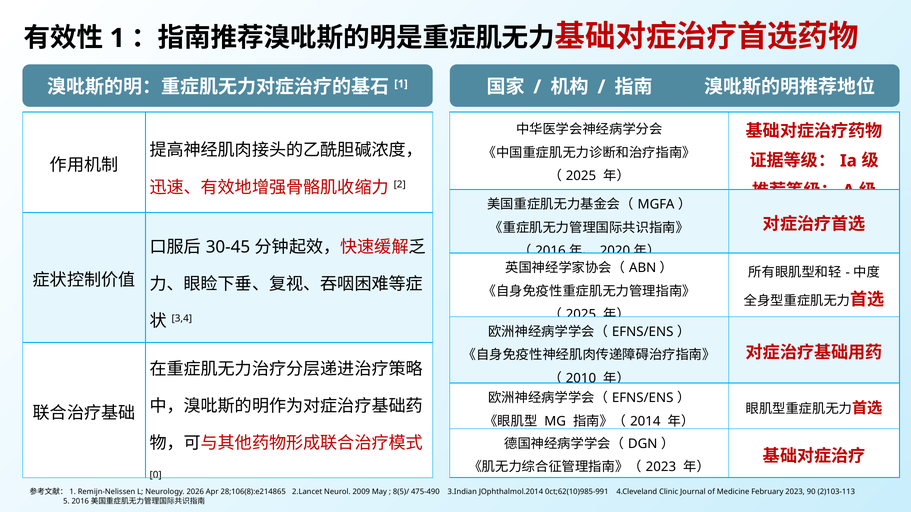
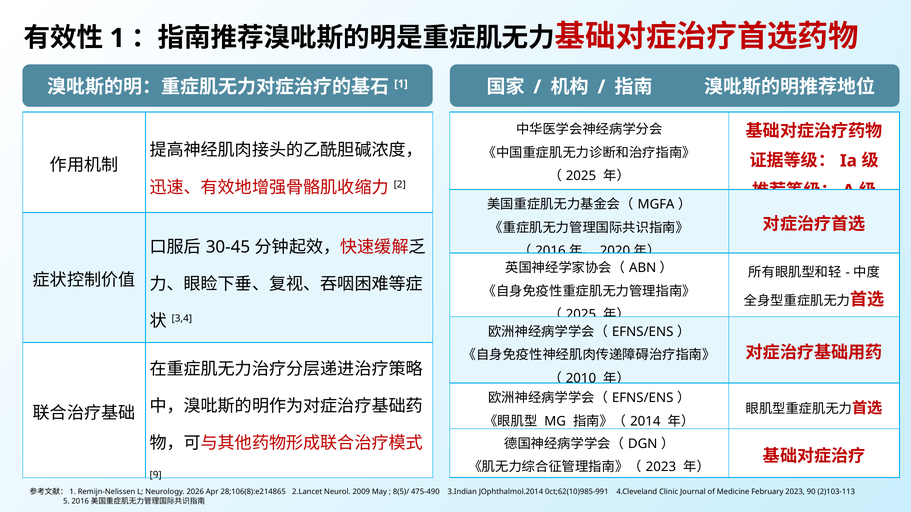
0: 0 -> 9 (156, 475)
